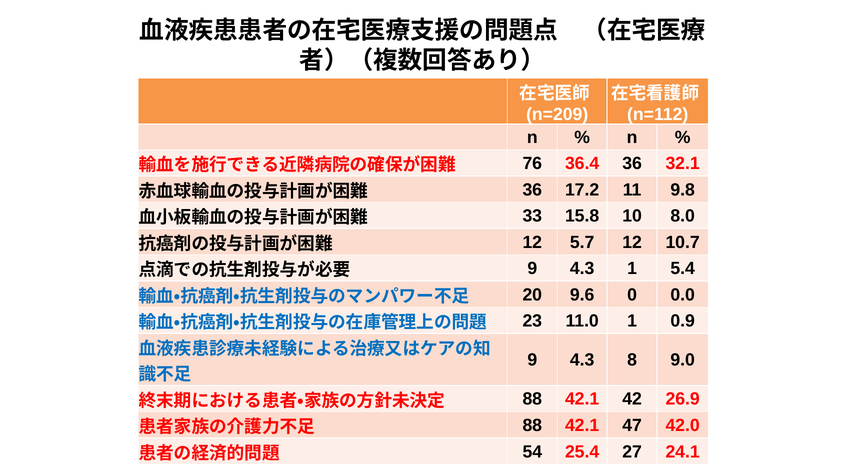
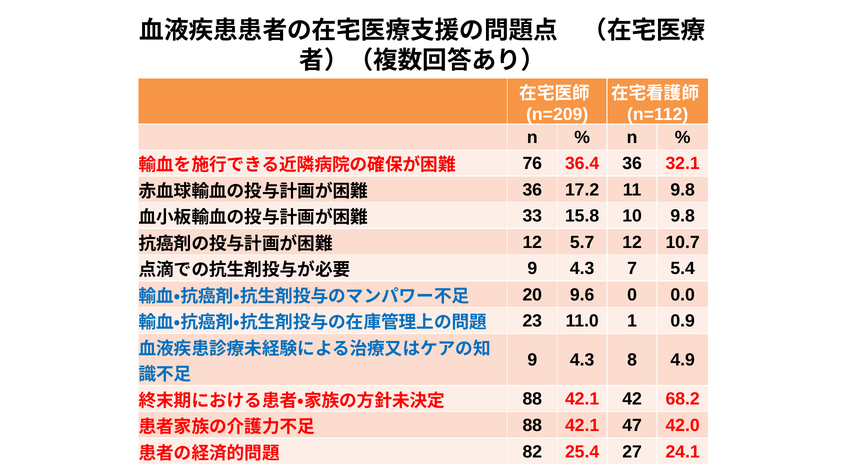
10 8.0: 8.0 -> 9.8 (683, 216)
4.3 1: 1 -> 7 (632, 268)
9.0: 9.0 -> 4.9 (683, 360)
26.9: 26.9 -> 68.2 (683, 399)
54: 54 -> 82 (532, 451)
